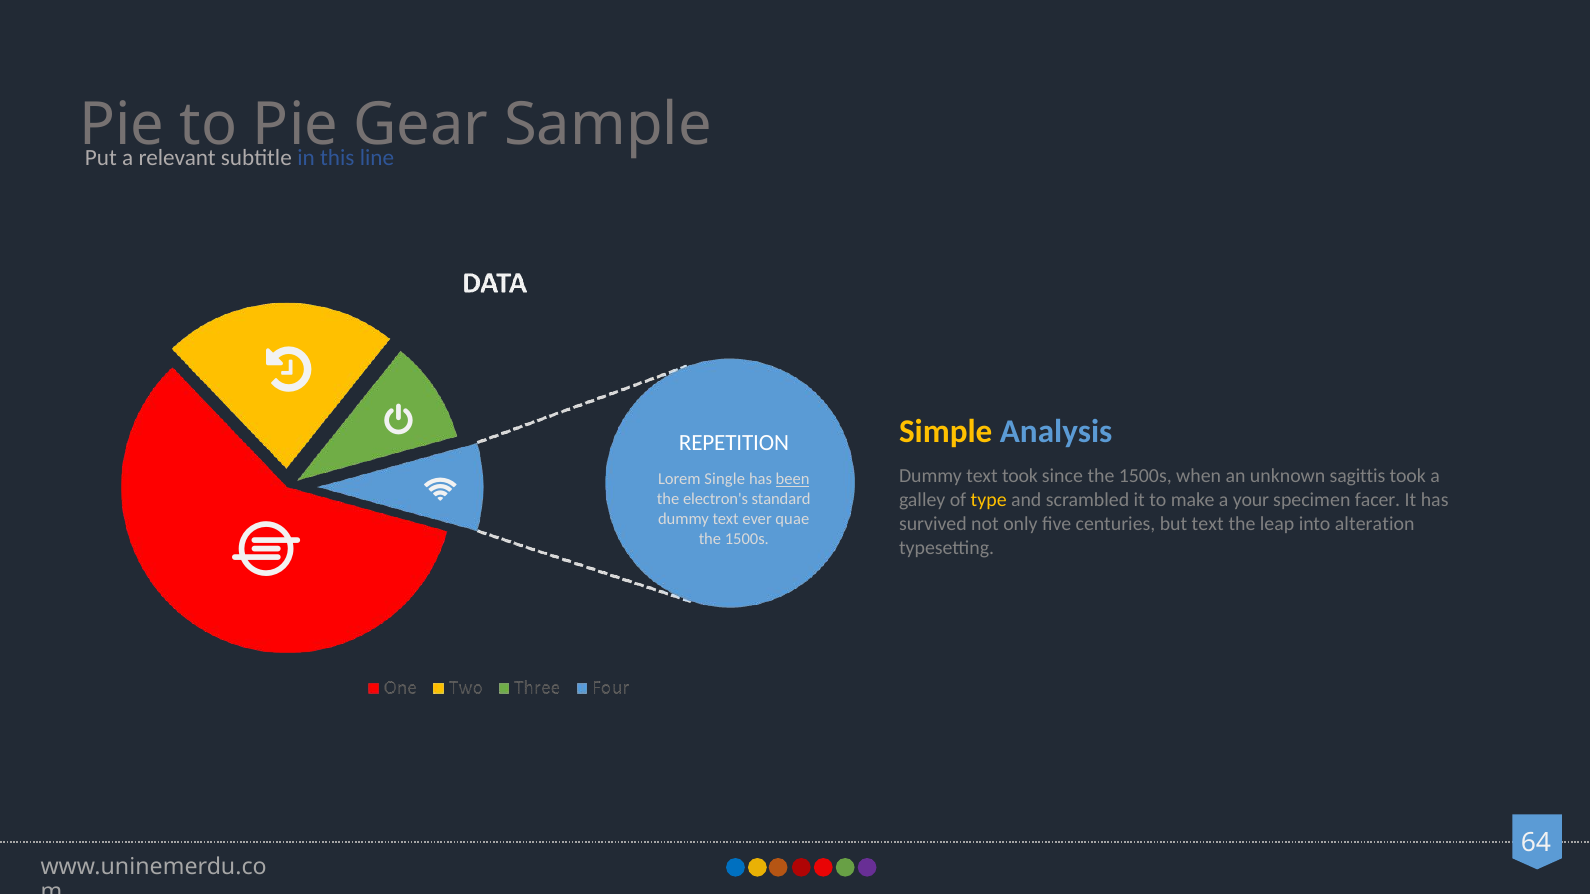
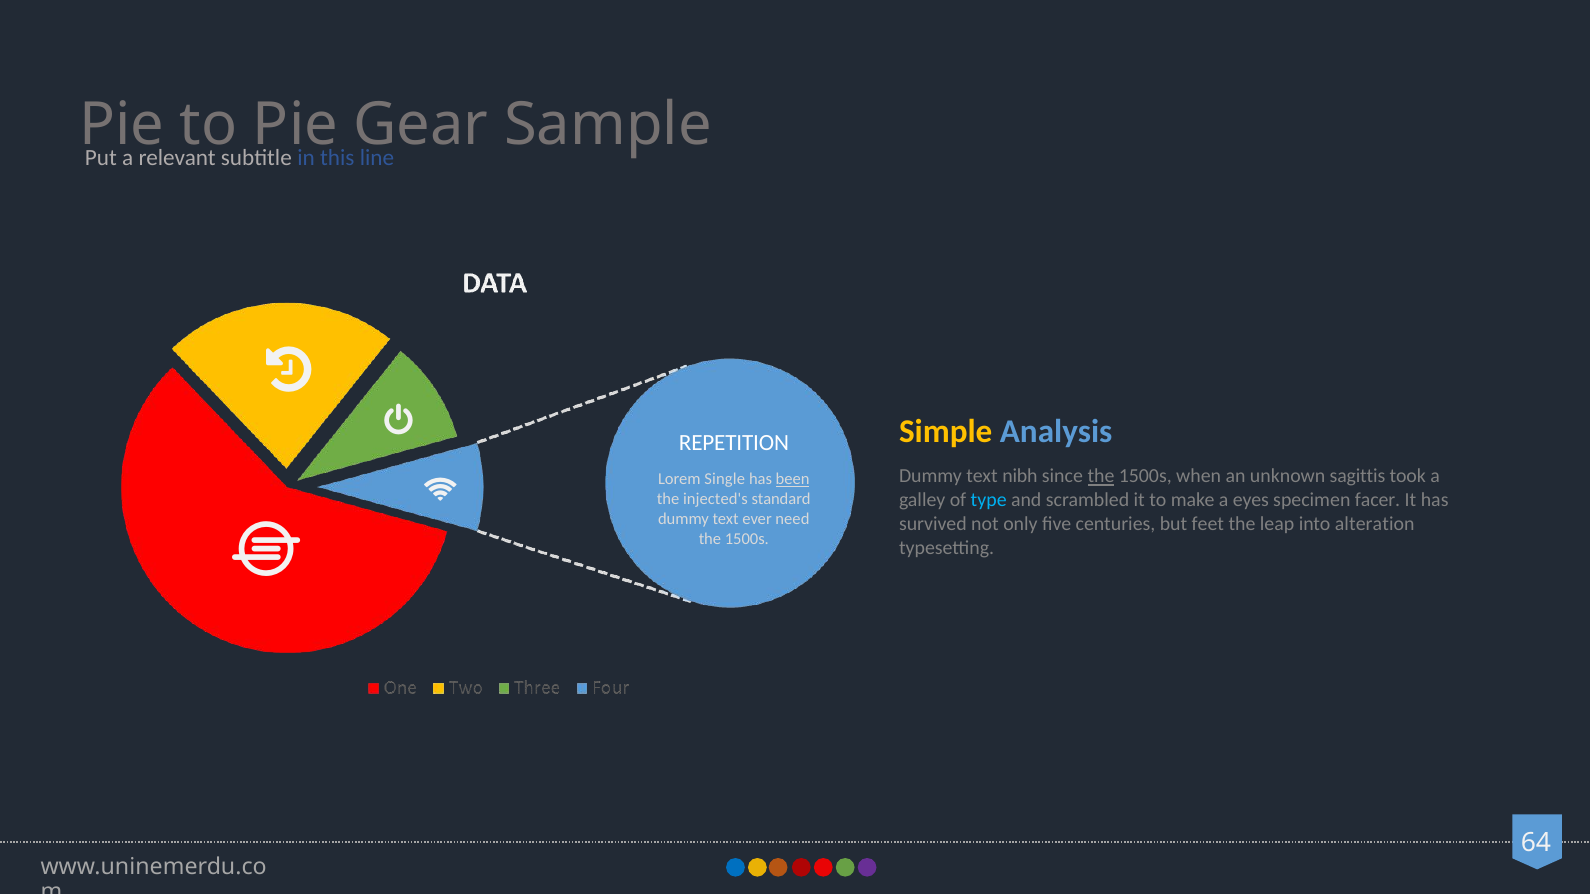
text took: took -> nibh (1020, 477)
the underline: none -> present (1101, 477)
type colour: yellow -> light blue (989, 500)
your: your -> eyes (1251, 500)
electron's: electron's -> injected's (715, 499)
quae: quae -> need (792, 519)
but text: text -> feet (1208, 524)
